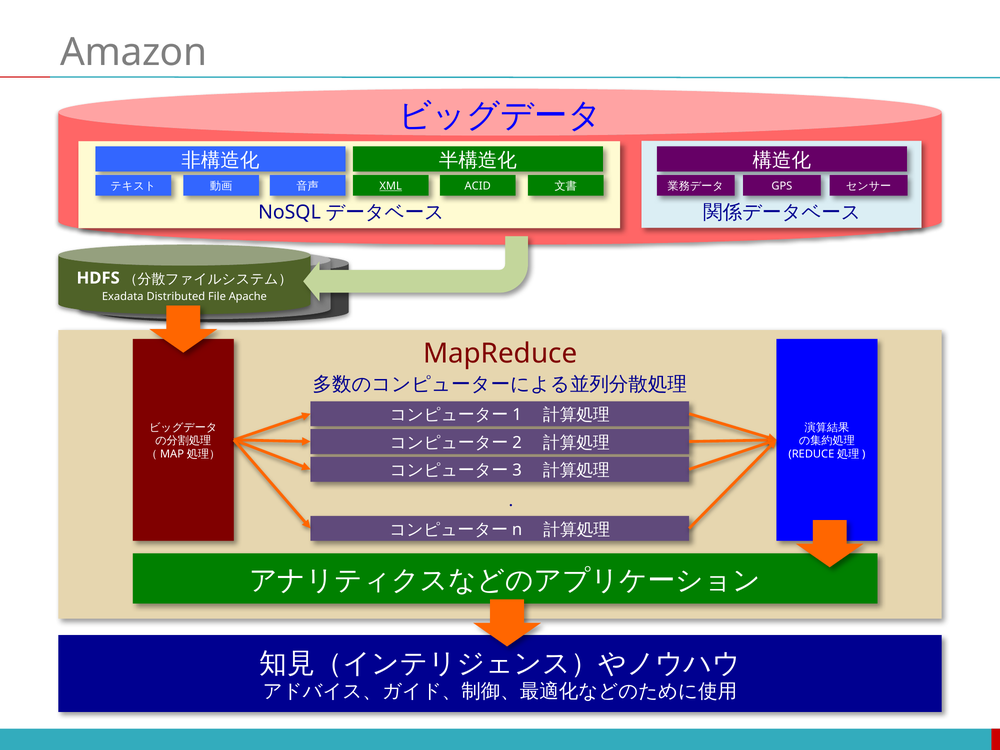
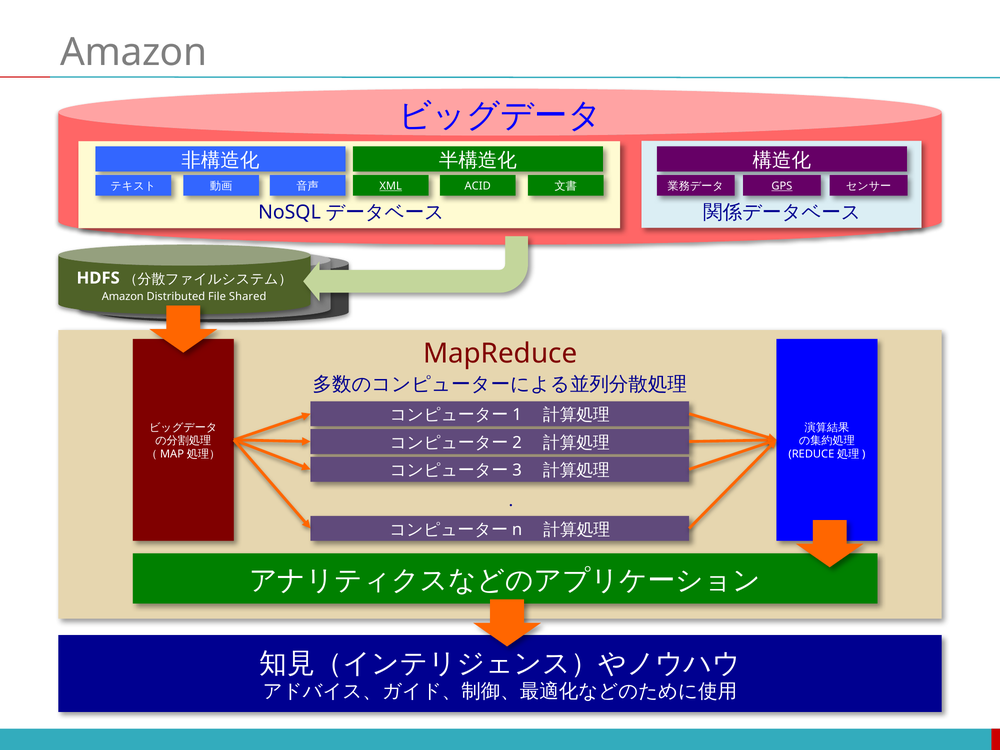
GPS underline: none -> present (782, 186)
Exadata: Exadata -> Amazon (123, 297)
Apache: Apache -> Shared (248, 297)
